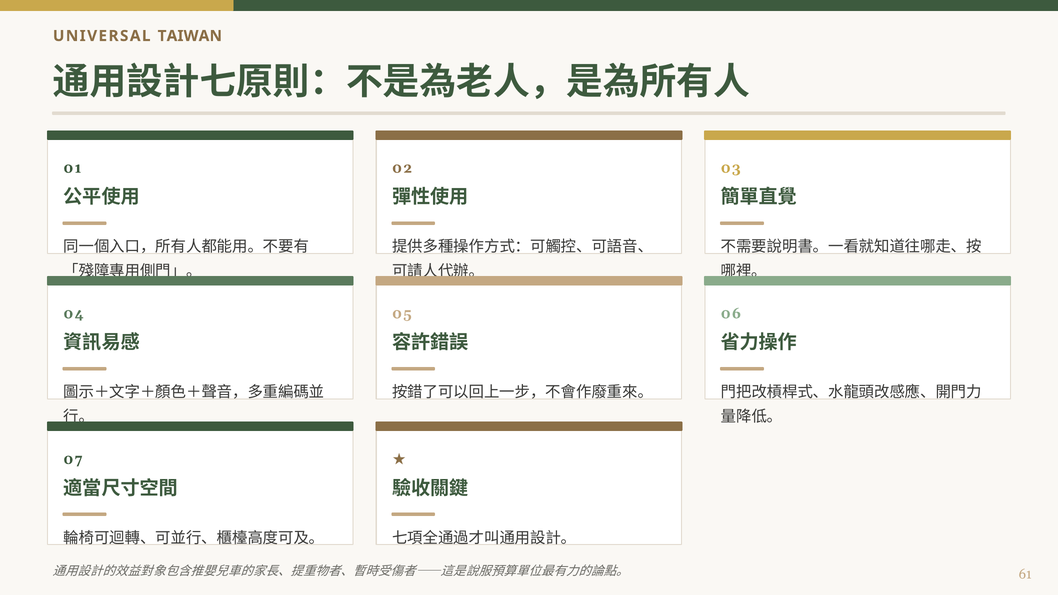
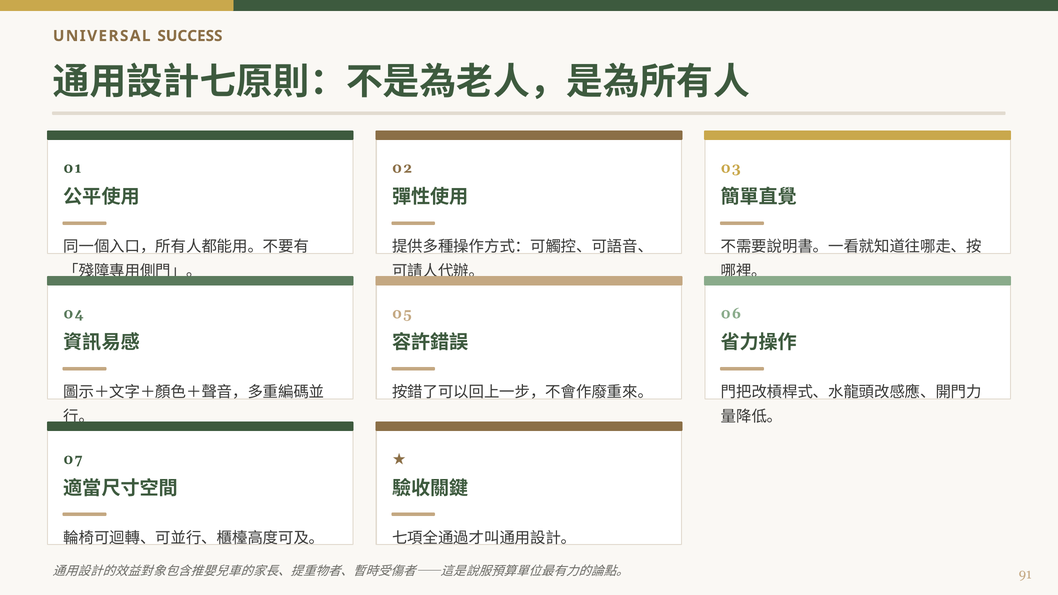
TAIWAN: TAIWAN -> SUCCESS (190, 36)
61: 61 -> 91 (1025, 574)
